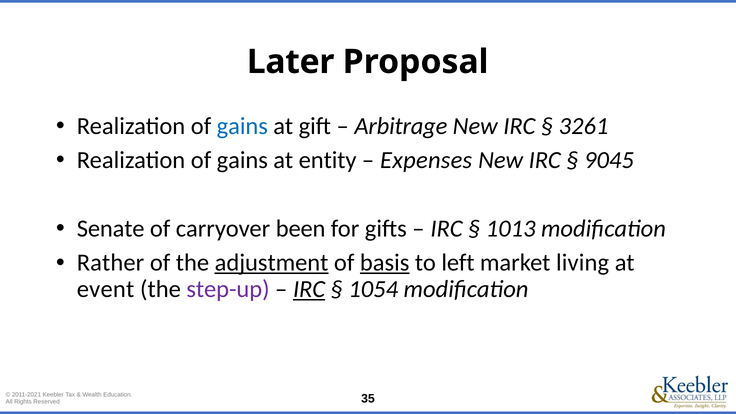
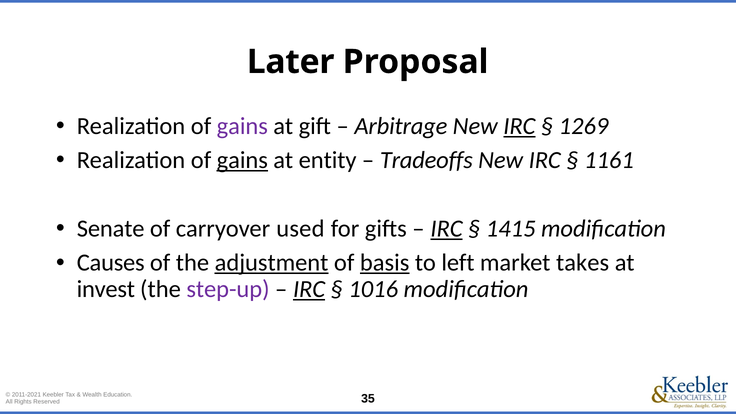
gains colour: blue -> purple (242, 126)
IRC underline: none -> present (519, 126)
3261: 3261 -> 1269 (584, 126)
gains underline: none -> present (242, 160)
Expenses: Expenses -> Tradeoffs (426, 160)
9045: 9045 -> 1161 (609, 160)
been: been -> used (300, 229)
IRC underline: none -> present (447, 229)
1013: 1013 -> 1415 (511, 229)
Rather: Rather -> Causes (111, 263)
living: living -> takes (583, 263)
event: event -> invest (106, 289)
1054: 1054 -> 1016 (373, 289)
